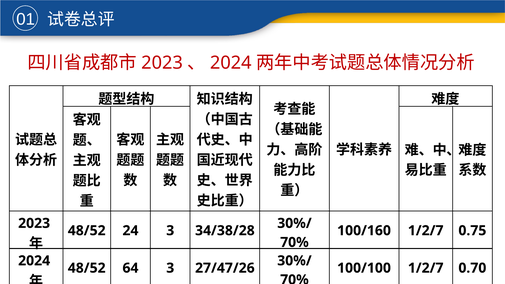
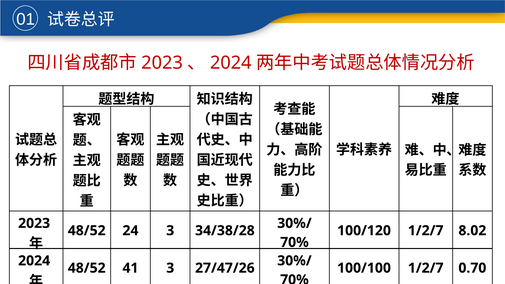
100/160: 100/160 -> 100/120 (364, 231)
0.75: 0.75 -> 8.02 (472, 231)
64: 64 -> 41 (130, 268)
